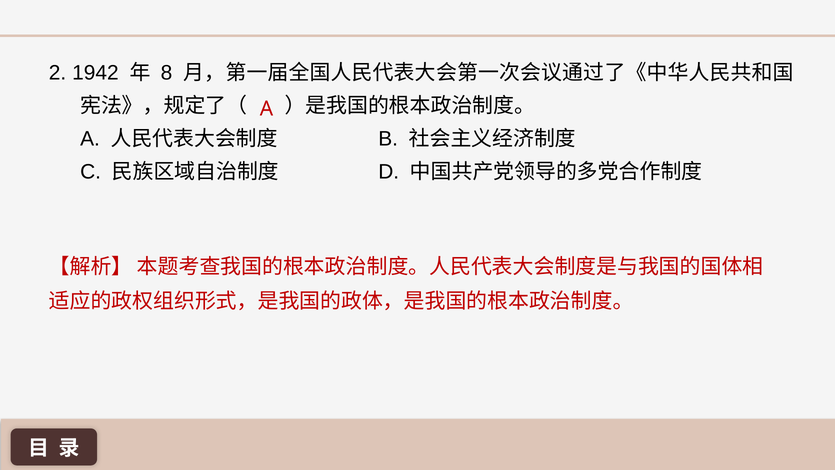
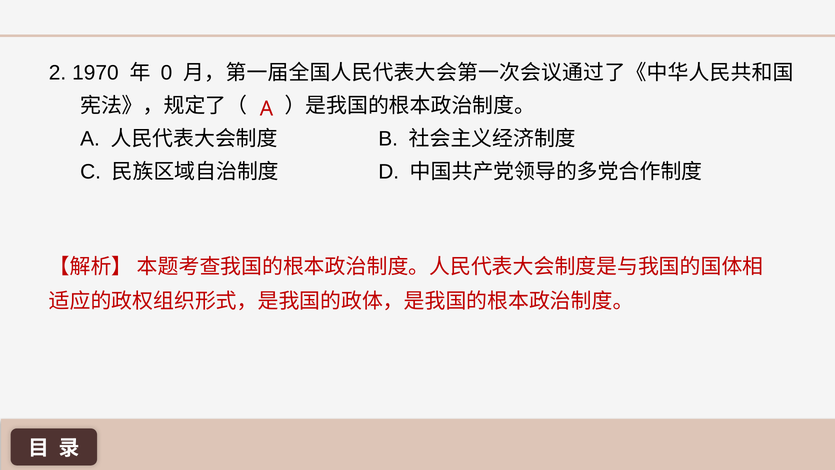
1942: 1942 -> 1970 (95, 73)
8: 8 -> 0 (166, 73)
